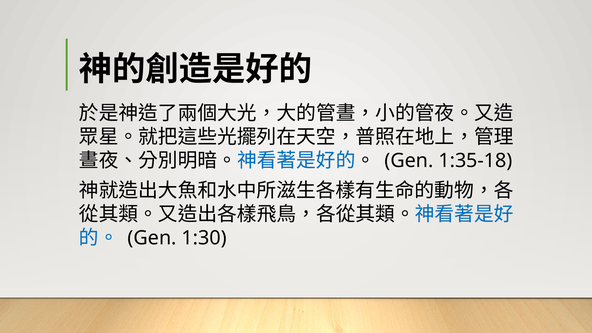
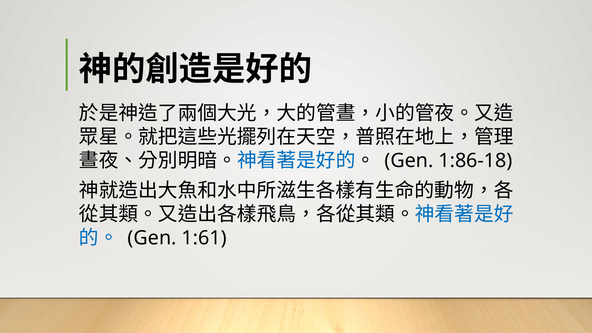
1:35-18: 1:35-18 -> 1:86-18 (475, 161)
1:30: 1:30 -> 1:61 (204, 238)
